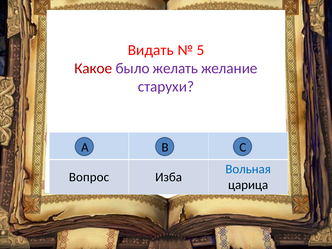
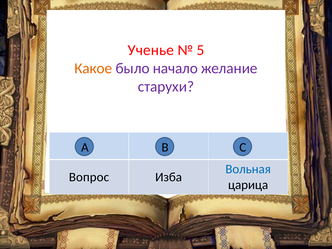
Видать: Видать -> Ученье (151, 50)
Какое colour: red -> orange (93, 68)
желать: желать -> начало (175, 68)
